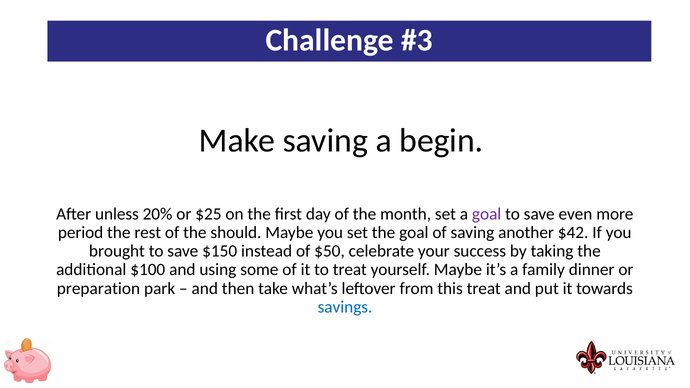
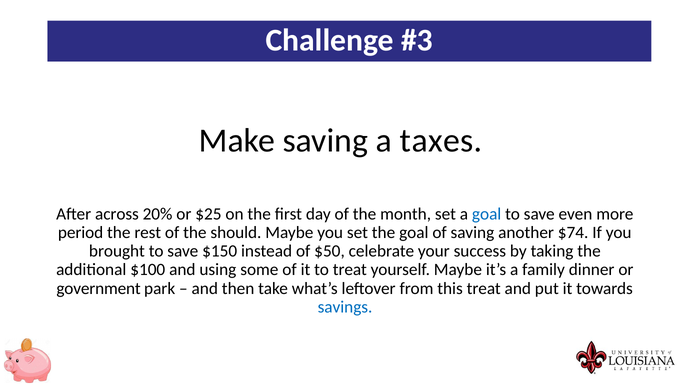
begin: begin -> taxes (441, 141)
unless: unless -> across (117, 214)
goal colour: purple -> blue (487, 214)
$42: $42 -> $74 (573, 233)
preparation: preparation -> government (99, 288)
